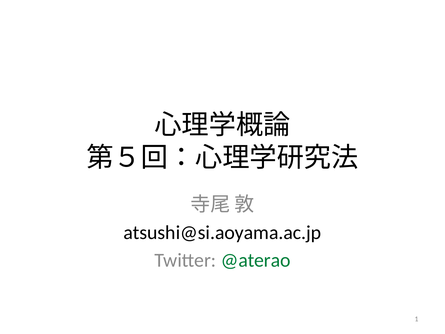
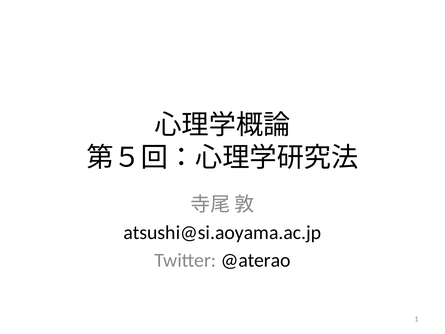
@aterao colour: green -> black (256, 260)
